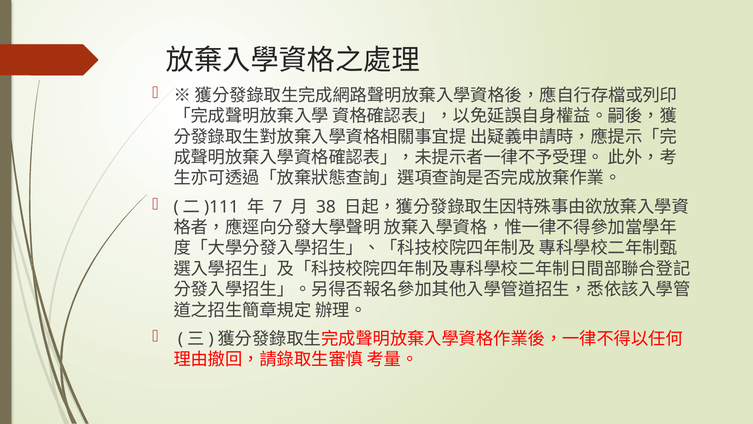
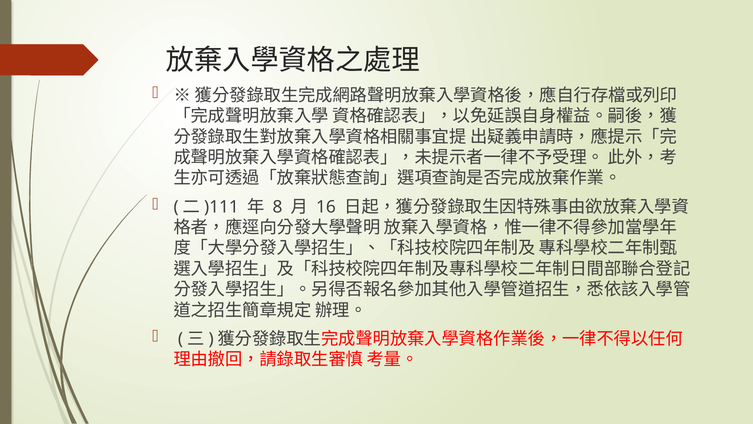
7: 7 -> 8 (277, 207)
38: 38 -> 16 (326, 207)
